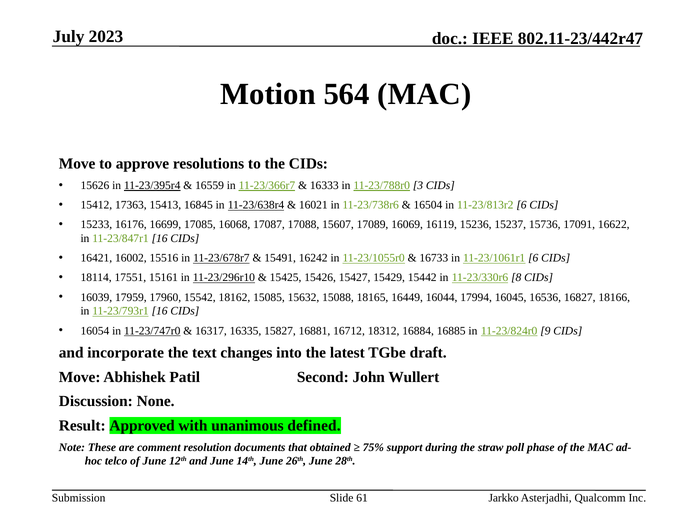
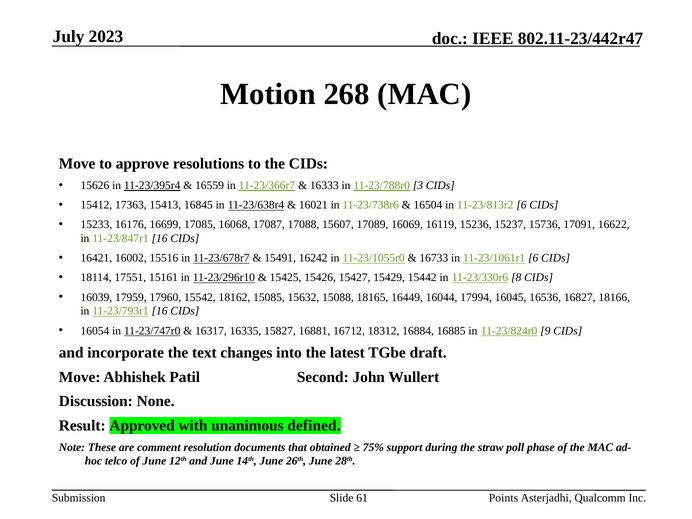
564: 564 -> 268 (347, 94)
Jarkko: Jarkko -> Points (504, 498)
